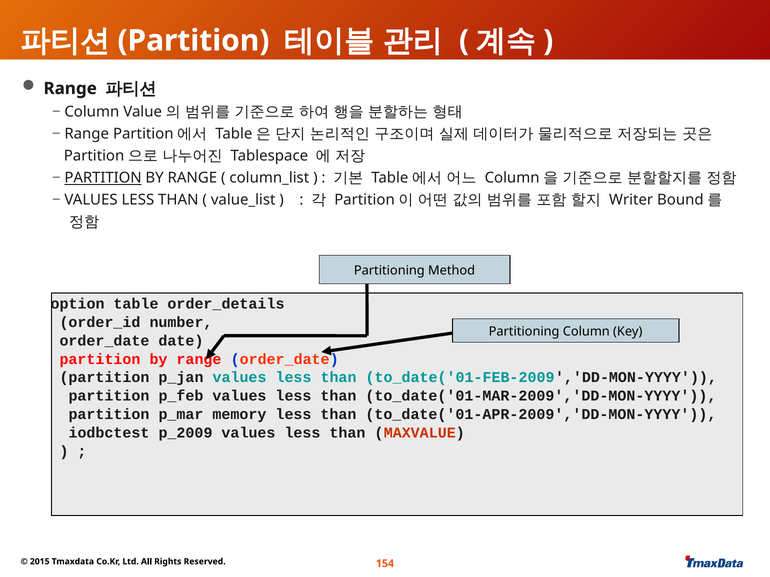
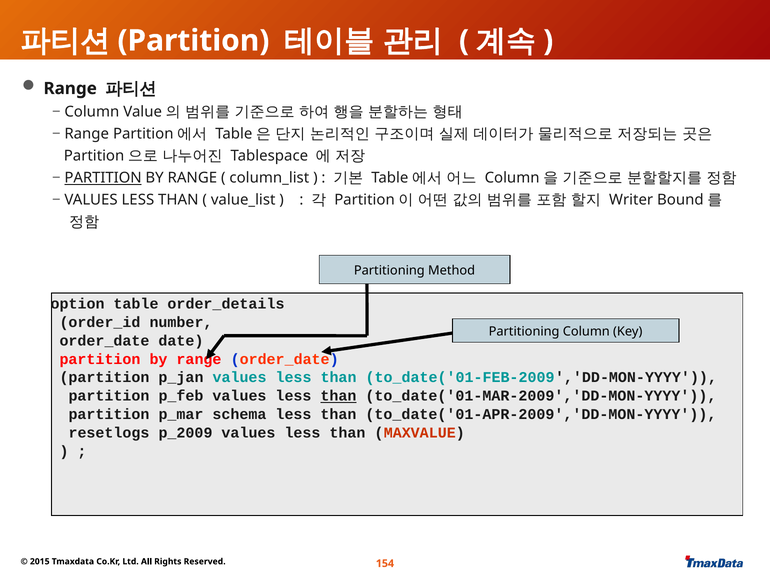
than underline: none -> present (338, 396)
memory: memory -> schema (239, 415)
iodbctest: iodbctest -> resetlogs (109, 433)
